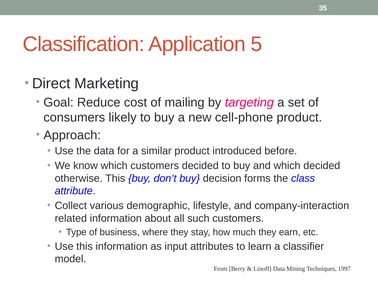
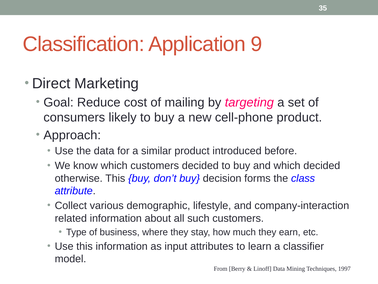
5: 5 -> 9 (256, 44)
